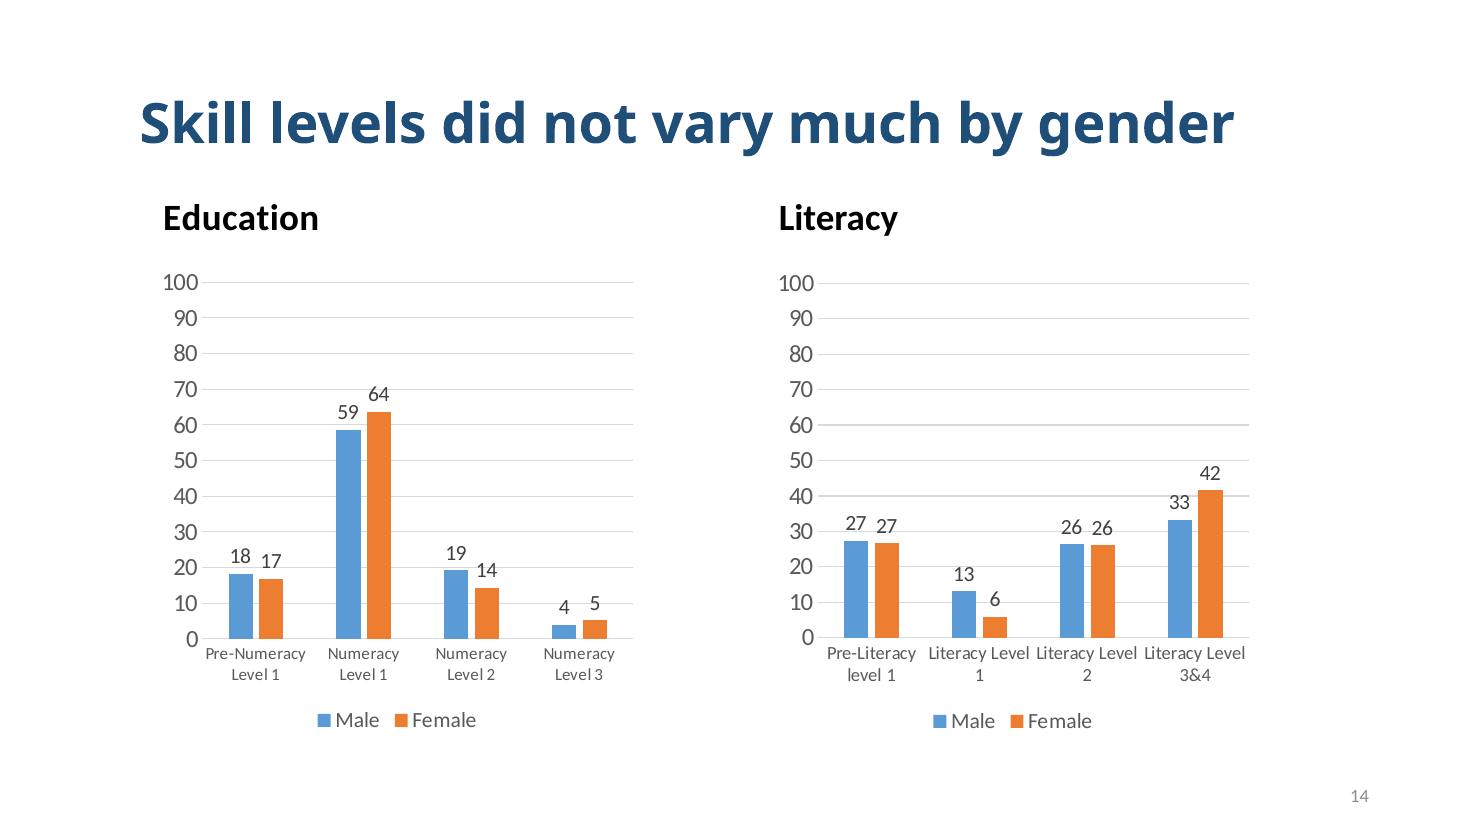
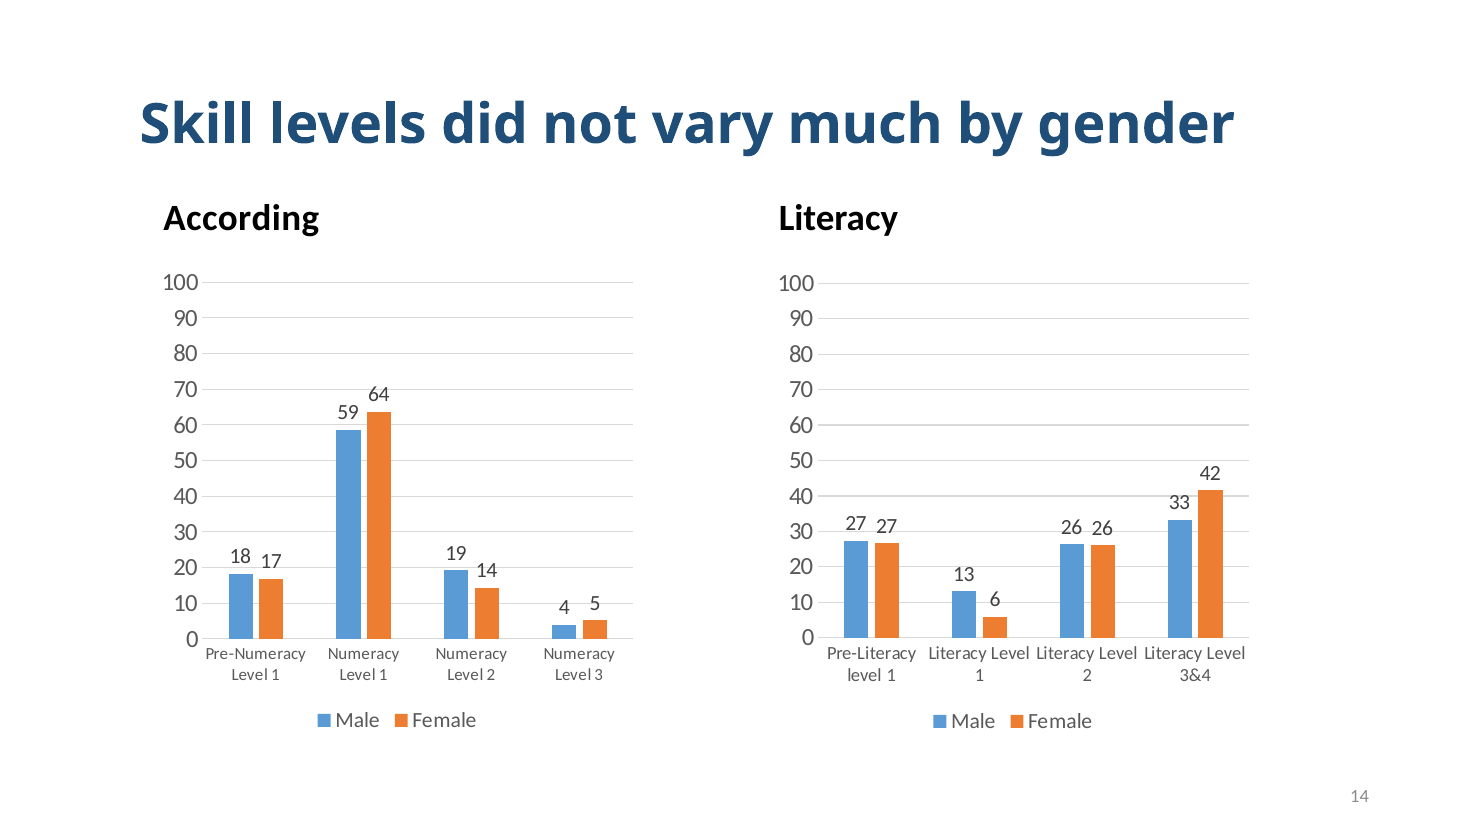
Education: Education -> According (241, 219)
